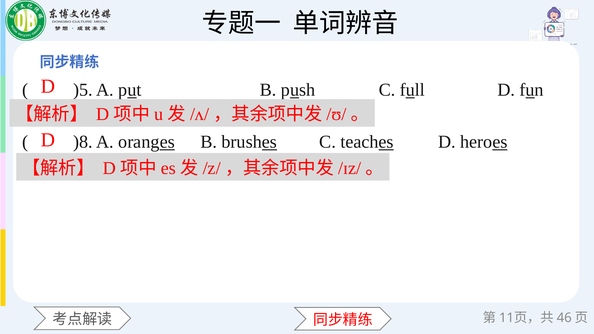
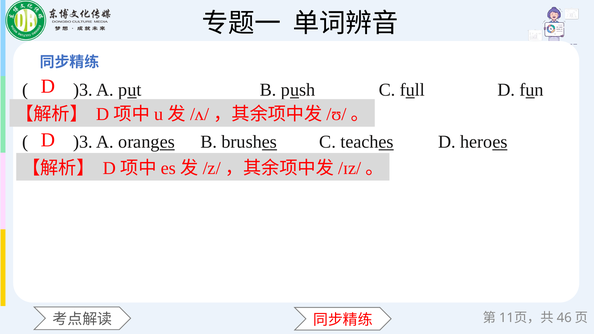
)5: )5 -> )3 (83, 90)
)8: )8 -> )3 (83, 142)
